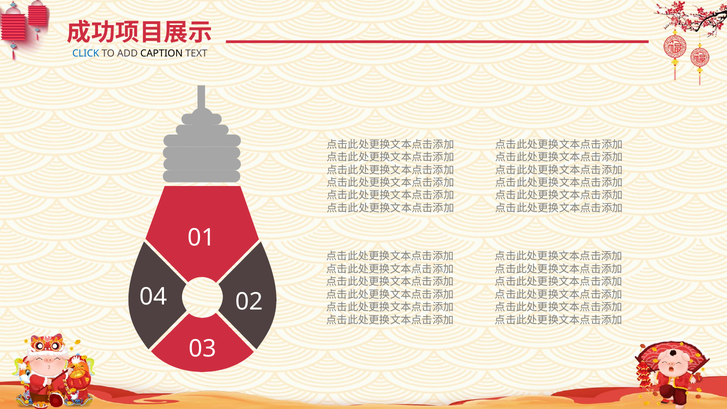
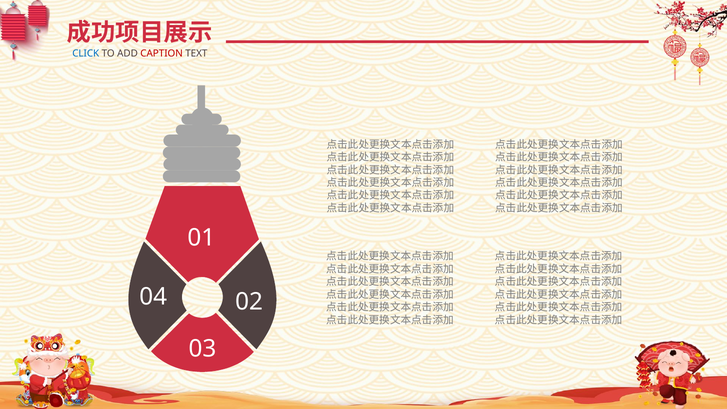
CAPTION colour: black -> red (162, 53)
